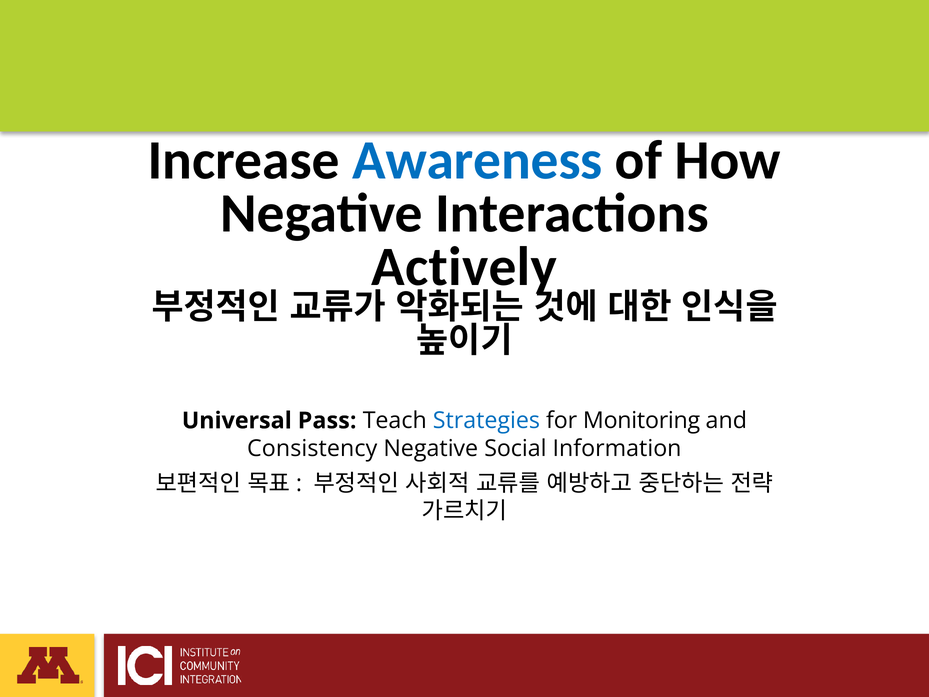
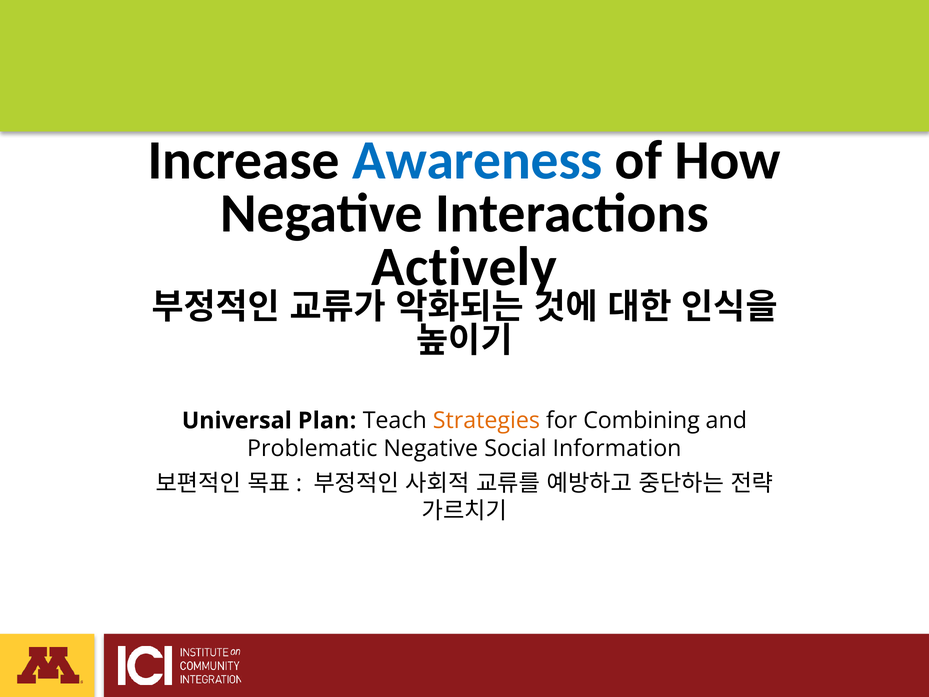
Pass: Pass -> Plan (327, 420)
Strategies colour: blue -> orange (486, 420)
Monitoring: Monitoring -> Combining (642, 420)
Consistency: Consistency -> Problematic (312, 448)
